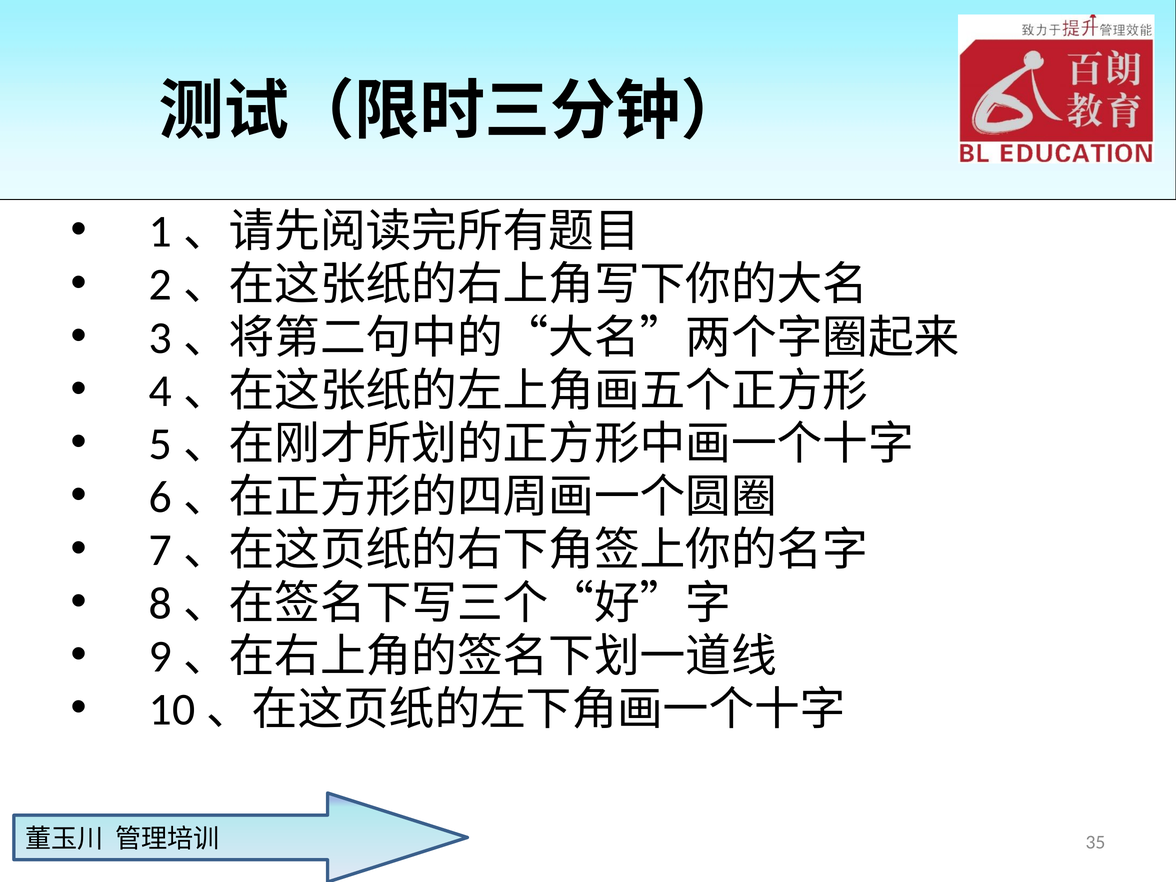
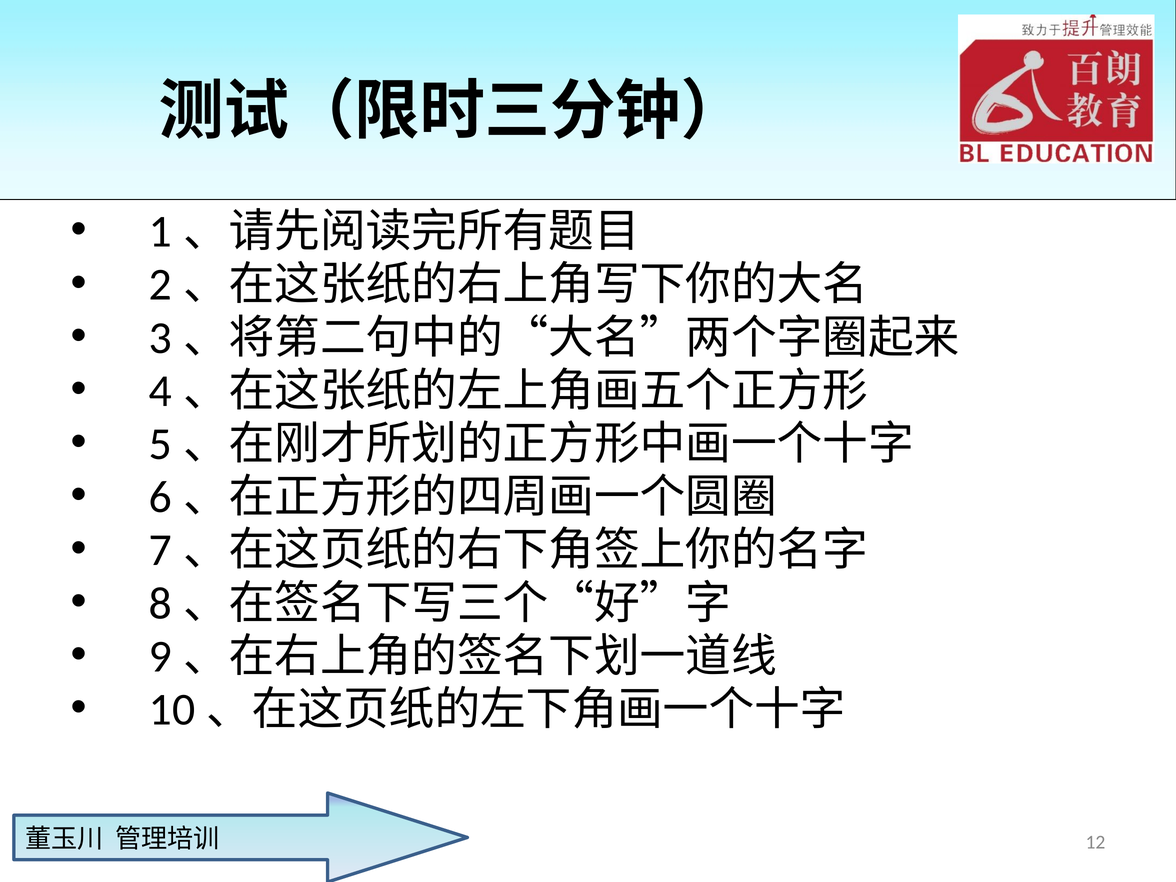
35: 35 -> 12 (1096, 842)
